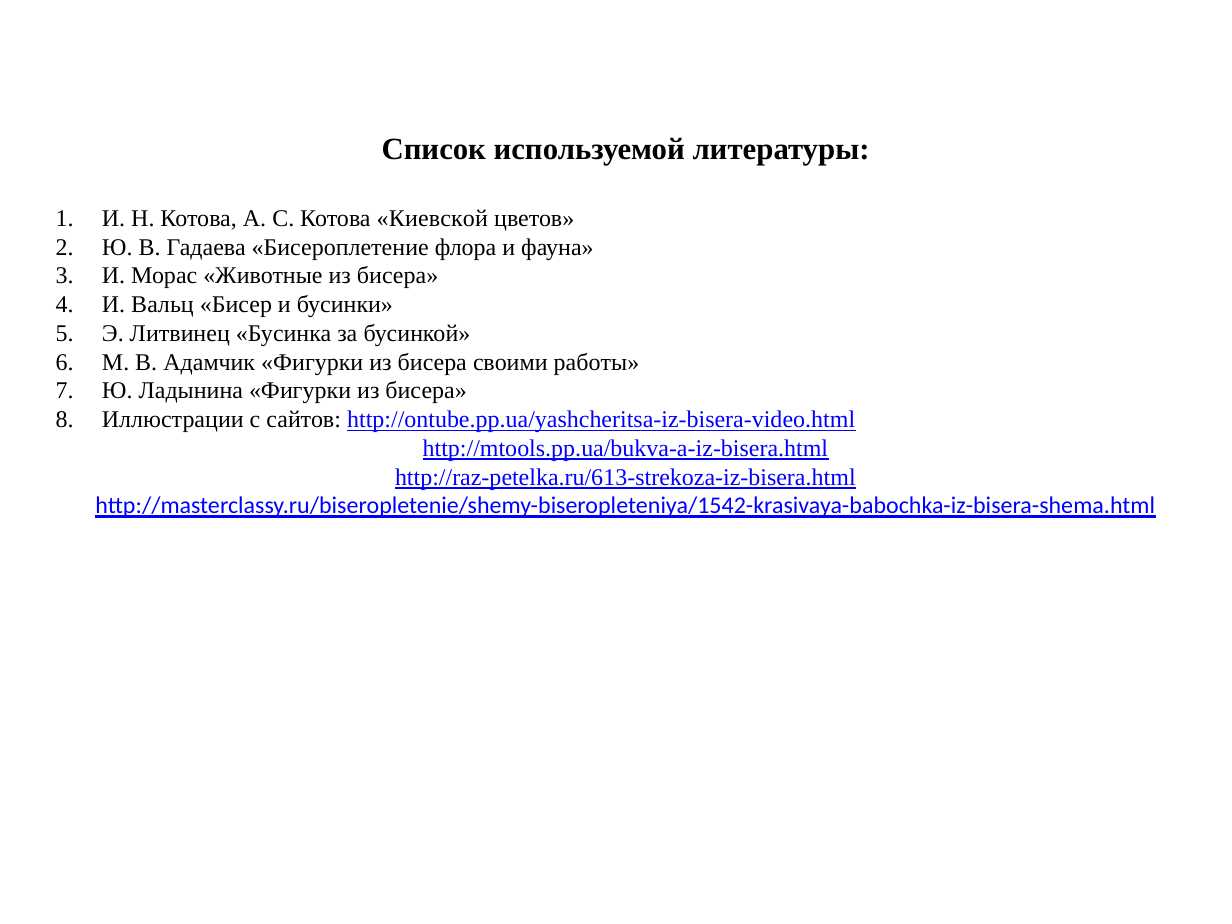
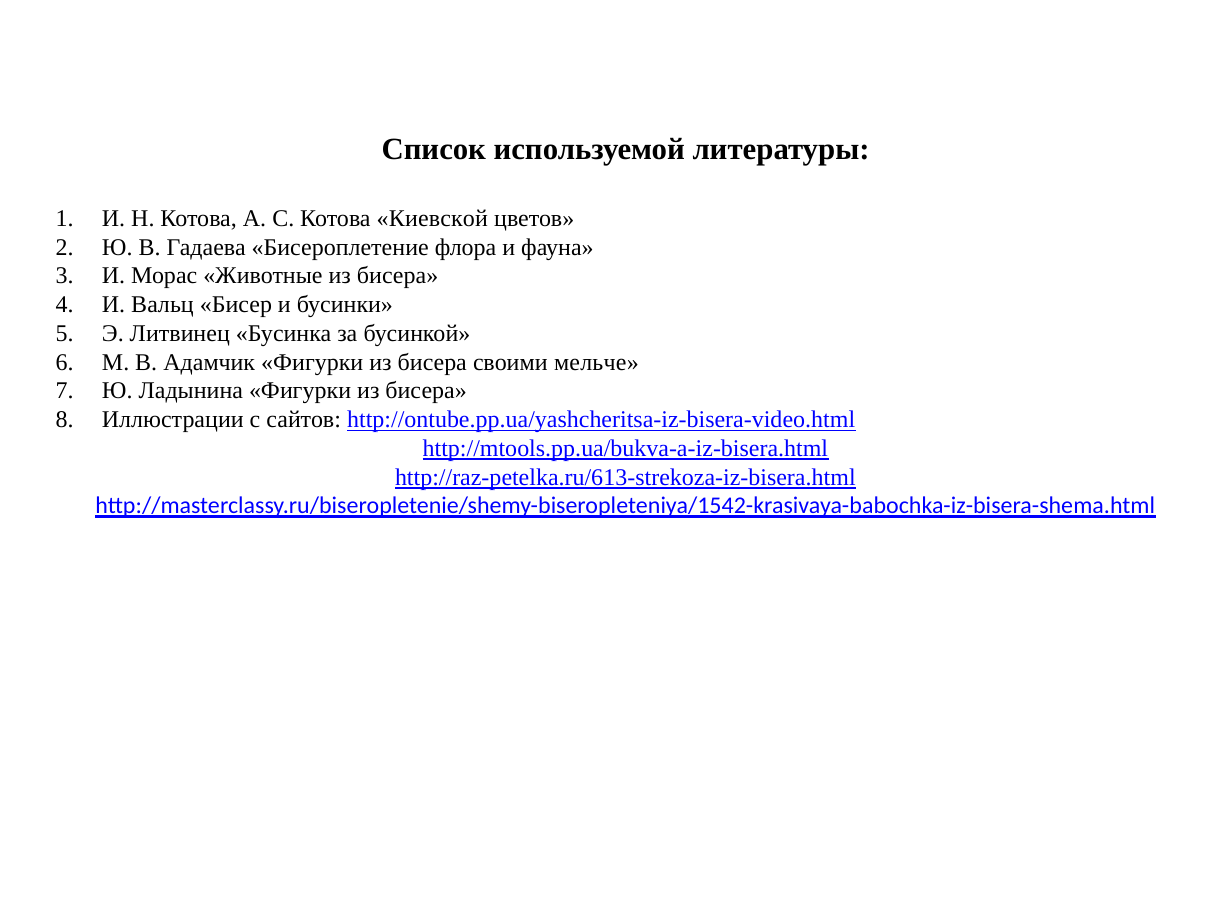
работы: работы -> мельче (596, 362)
